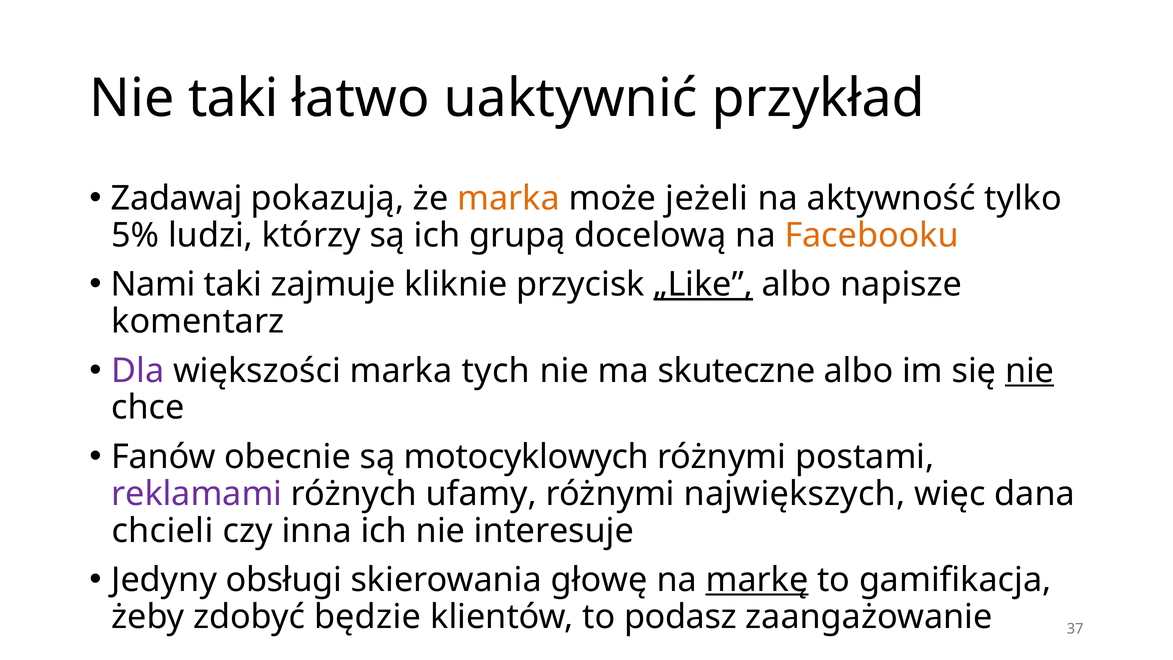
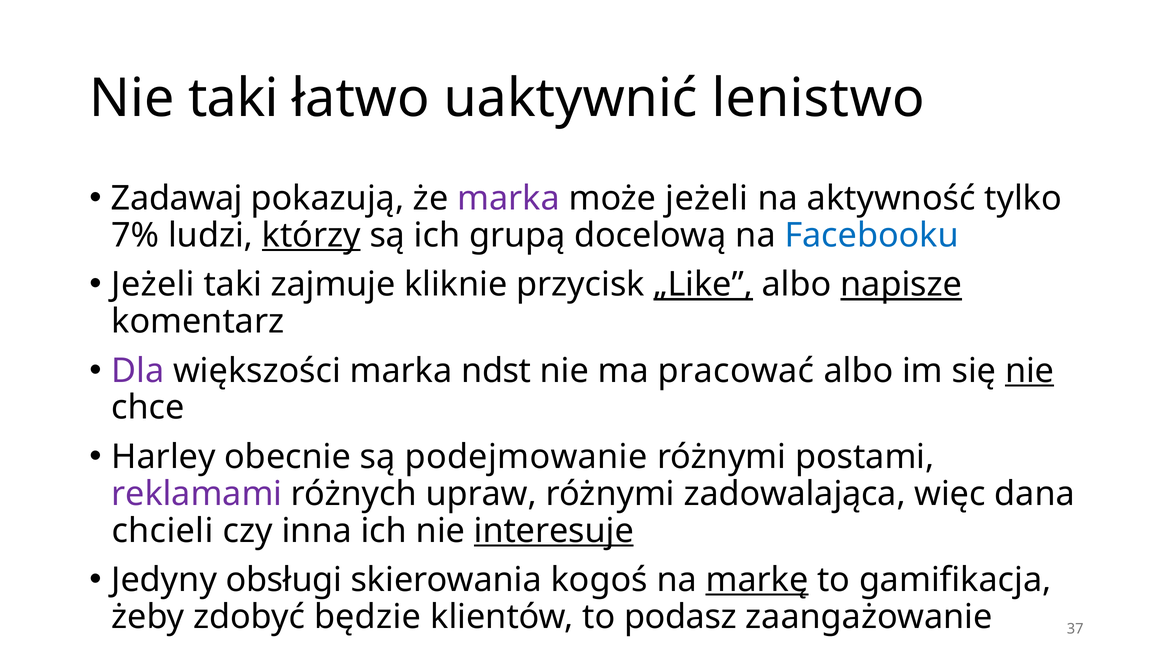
przykład: przykład -> lenistwo (818, 99)
marka colour: orange -> purple (508, 198)
5%: 5% -> 7% (135, 235)
którzy underline: none -> present (311, 235)
Facebooku colour: orange -> blue (872, 235)
Nami: Nami -> Jeżeli (153, 284)
napisze underline: none -> present (901, 284)
tych: tych -> ndst (496, 371)
skuteczne: skuteczne -> pracować (736, 371)
Fanów: Fanów -> Harley (164, 457)
motocyklowych: motocyklowych -> podejmowanie (526, 457)
ufamy: ufamy -> upraw (481, 494)
największych: największych -> zadowalająca (795, 494)
interesuje underline: none -> present (554, 531)
głowę: głowę -> kogoś (599, 580)
